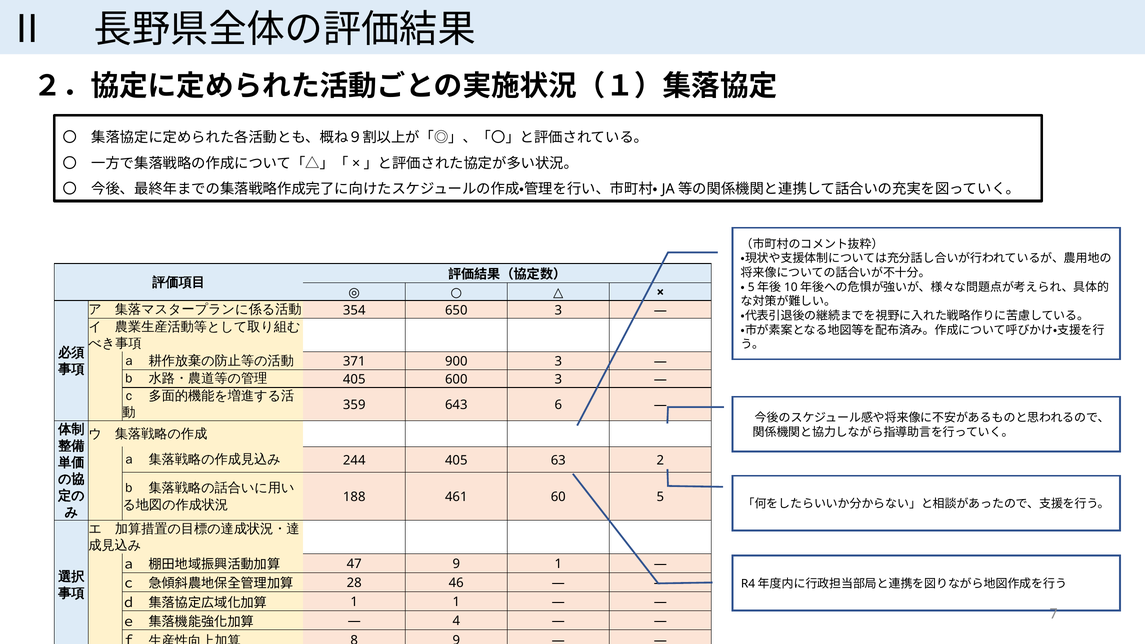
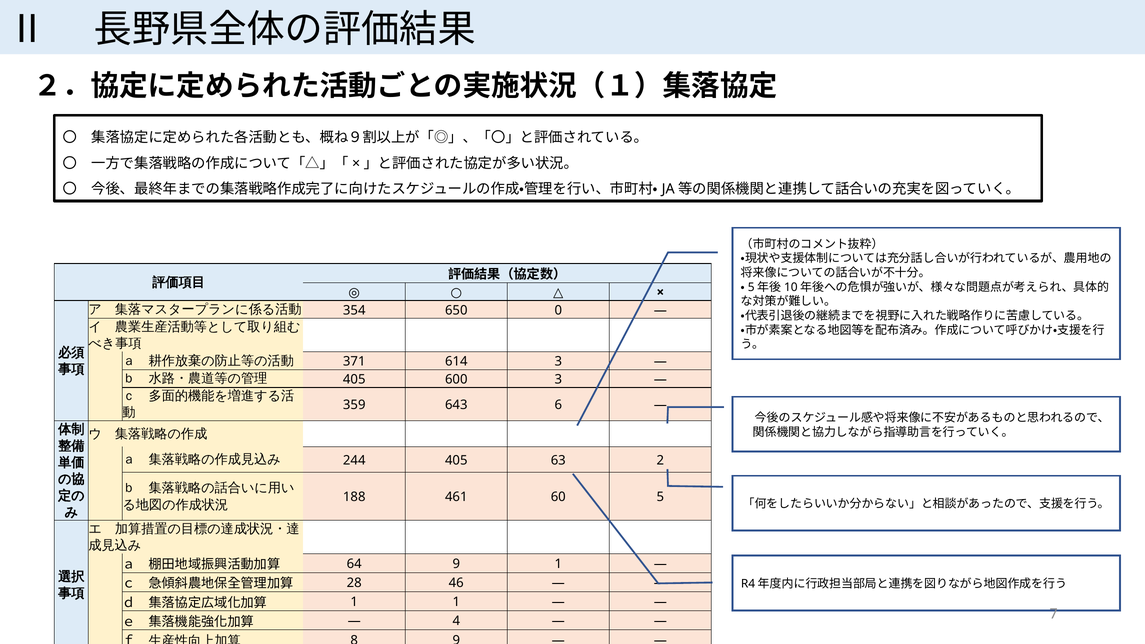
650 3: 3 -> 0 (558, 310)
900: 900 -> 614 (456, 361)
47: 47 -> 64 (354, 564)
